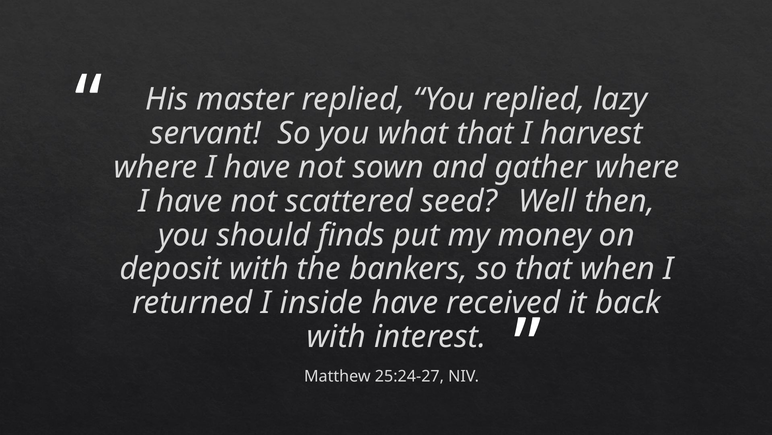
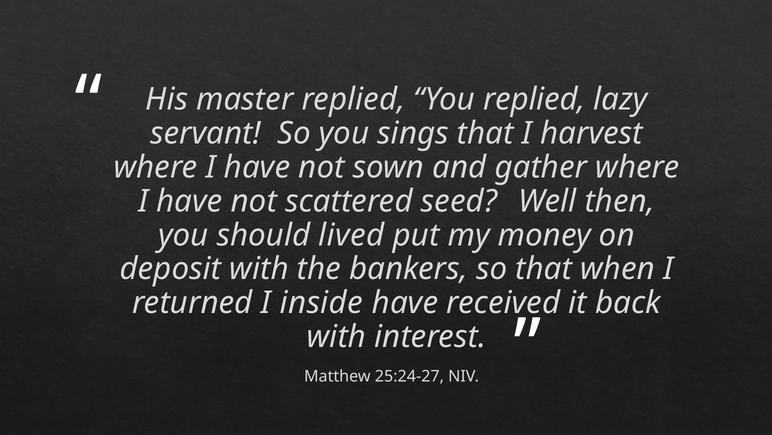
what: what -> sings (413, 133)
finds: finds -> lived (351, 235)
